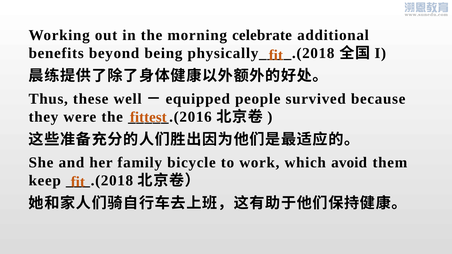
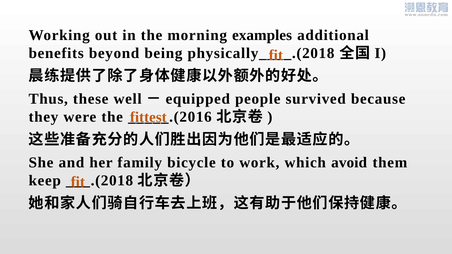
celebrate: celebrate -> examples (262, 35)
